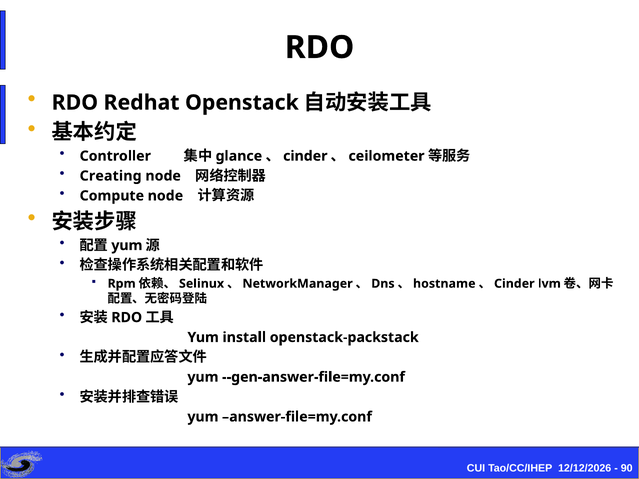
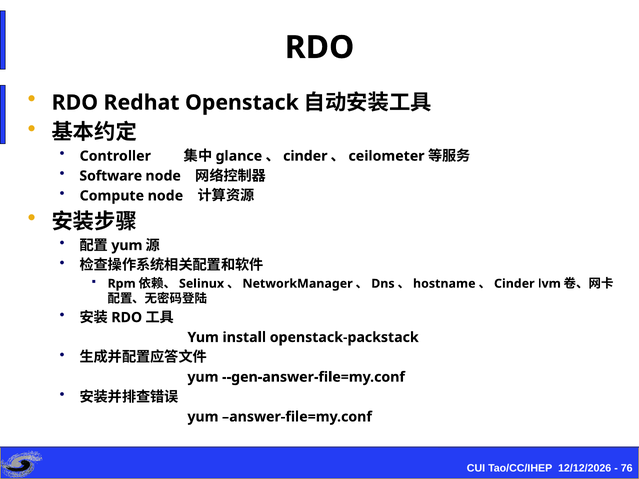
Creating: Creating -> Software (111, 176)
90: 90 -> 76 (627, 468)
